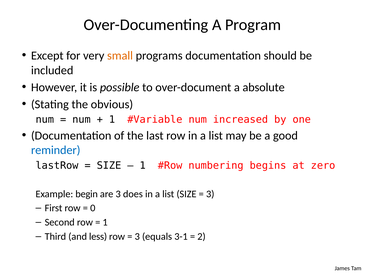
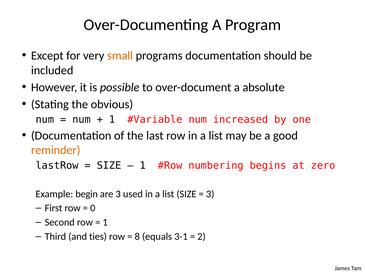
reminder colour: blue -> orange (56, 150)
does: does -> used (133, 194)
less: less -> ties (98, 236)
3: 3 -> 8 (137, 236)
